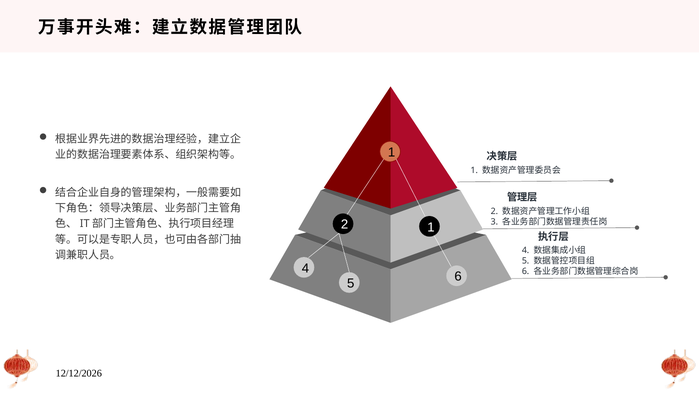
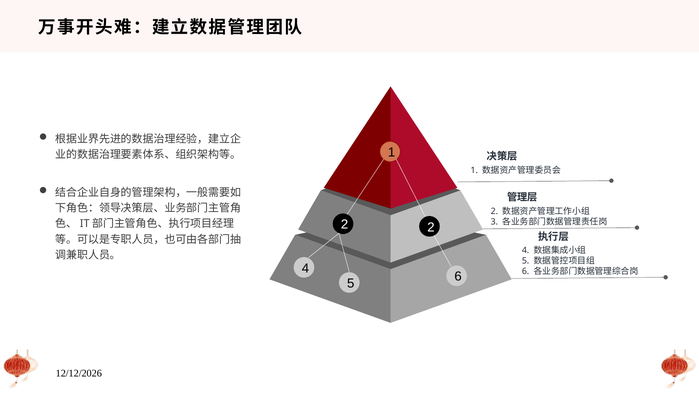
2 1: 1 -> 2 (431, 227)
